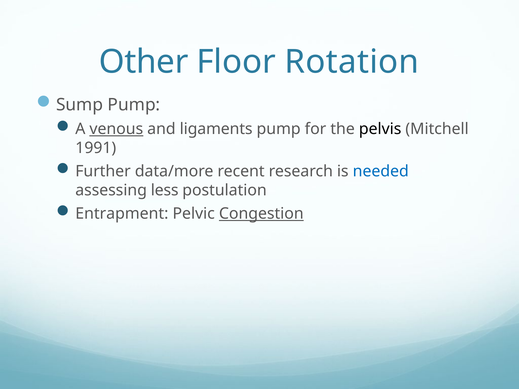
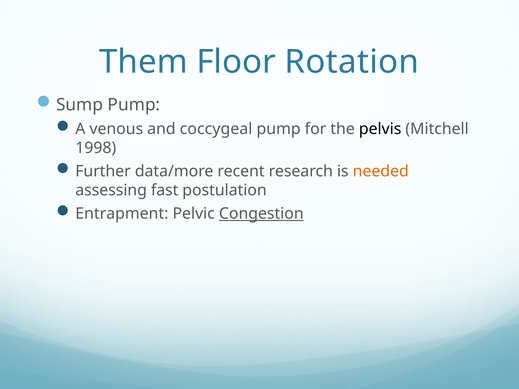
Other: Other -> Them (144, 62)
venous underline: present -> none (116, 129)
ligaments: ligaments -> coccygeal (216, 129)
1991: 1991 -> 1998 (96, 148)
needed colour: blue -> orange (381, 172)
less: less -> fast (165, 191)
